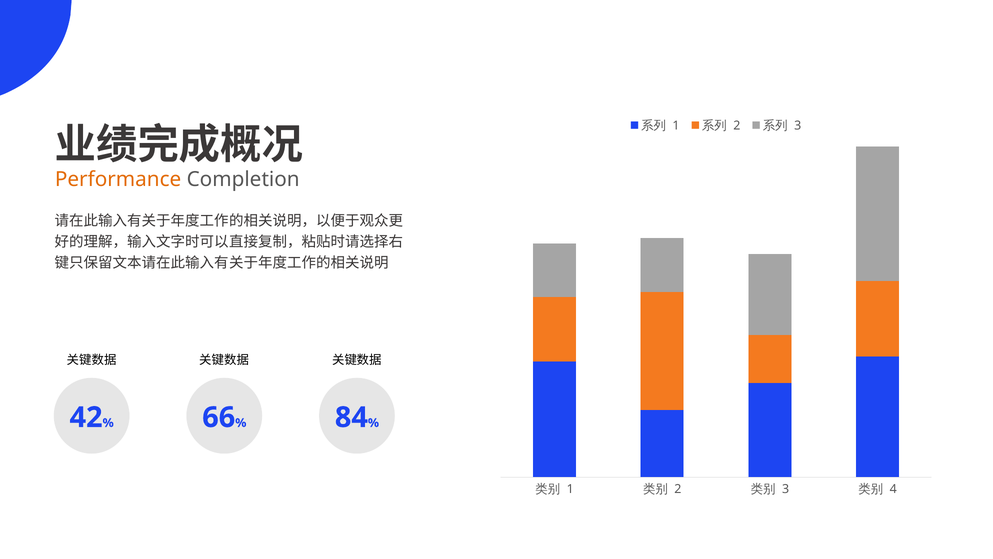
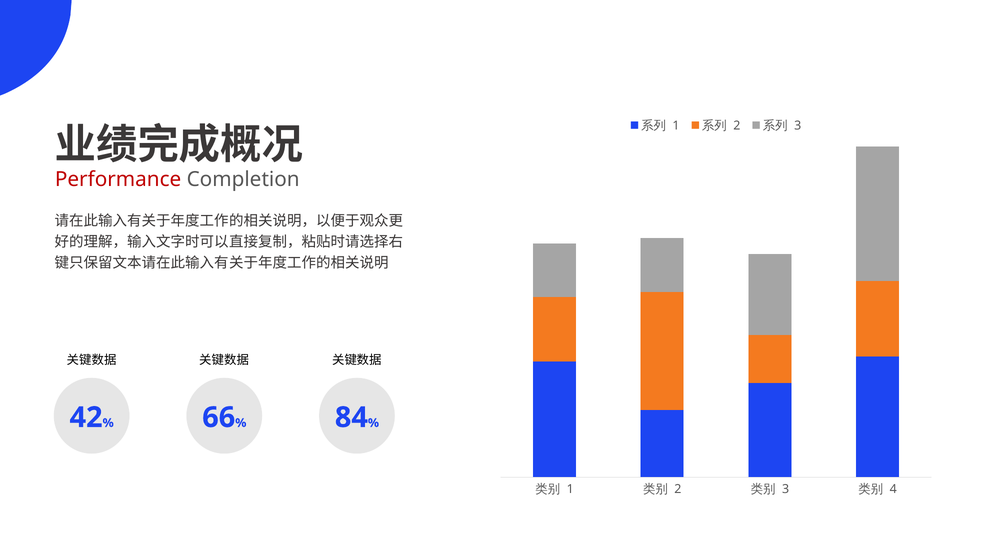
Performance colour: orange -> red (118, 179)
